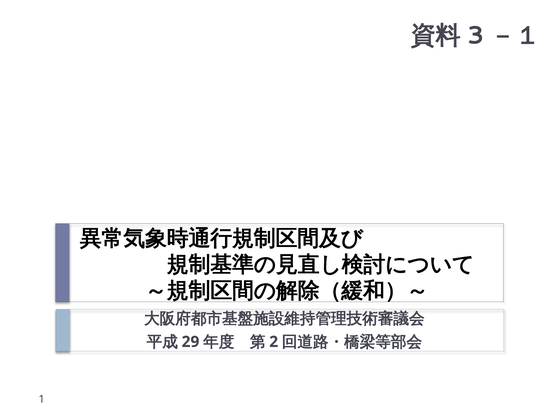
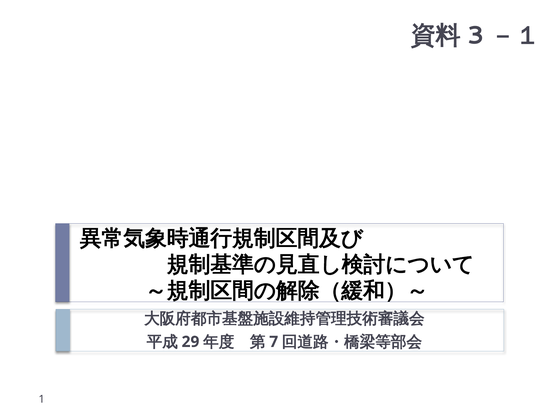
2: 2 -> 7 (274, 342)
